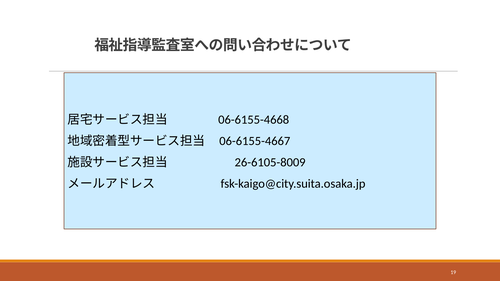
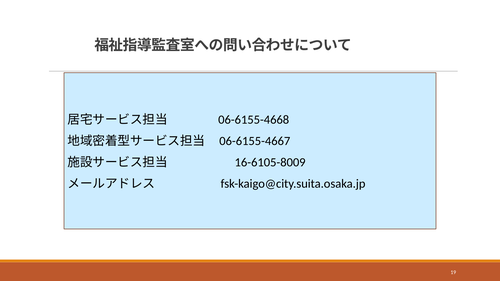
26-6105-8009: 26-6105-8009 -> 16-6105-8009 (270, 162)
